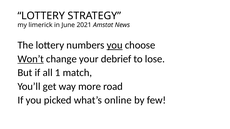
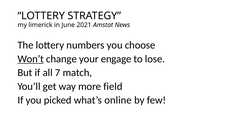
you underline: present -> none (115, 45)
debrief: debrief -> engage (116, 59)
1: 1 -> 7 (58, 73)
road: road -> field (113, 87)
